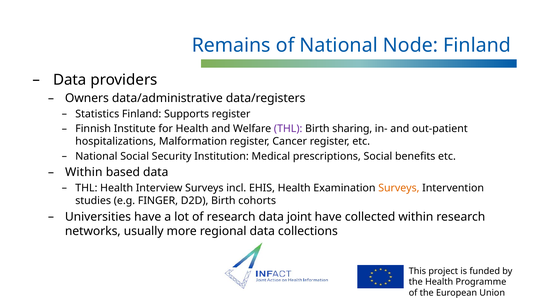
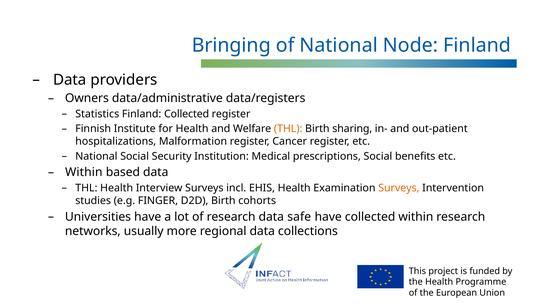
Remains: Remains -> Bringing (231, 45)
Finland Supports: Supports -> Collected (187, 114)
THL colour: purple -> orange (288, 129)
joint: joint -> safe (299, 217)
